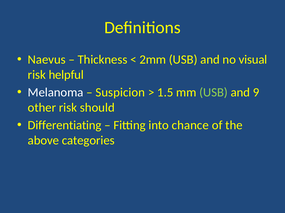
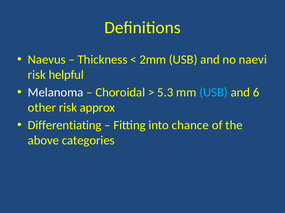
visual: visual -> naevi (253, 60)
Suspicion: Suspicion -> Choroidal (120, 93)
1.5: 1.5 -> 5.3 (165, 93)
USB colour: light green -> light blue (213, 93)
9: 9 -> 6 (256, 93)
should: should -> approx (97, 108)
